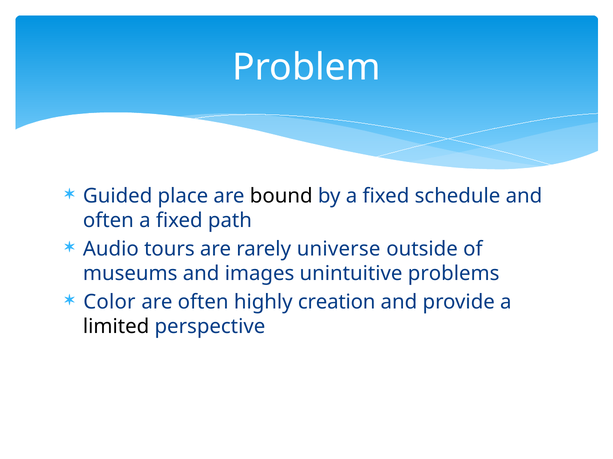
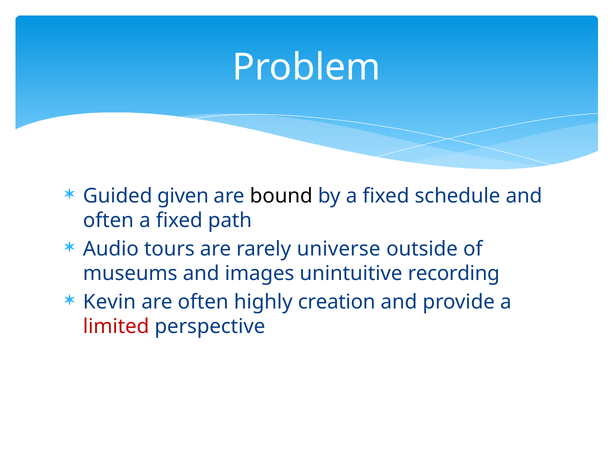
place: place -> given (183, 196)
problems: problems -> recording (454, 274)
Color: Color -> Kevin (109, 302)
limited colour: black -> red (116, 327)
